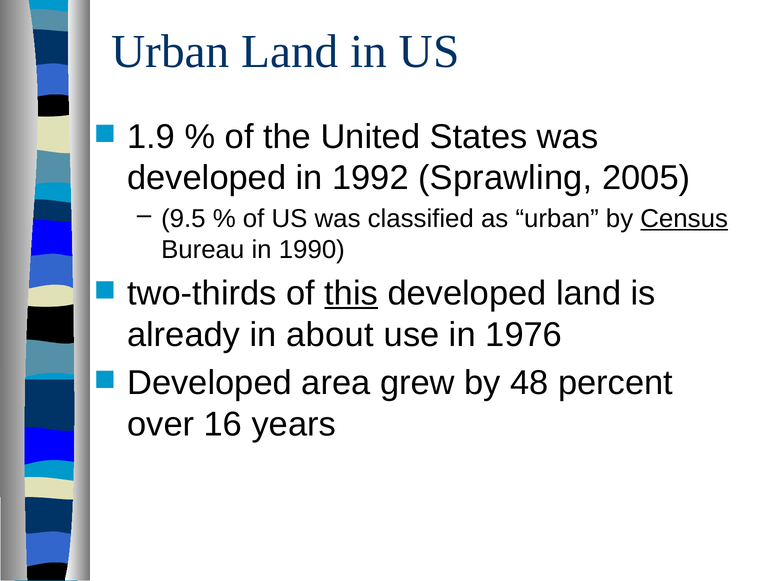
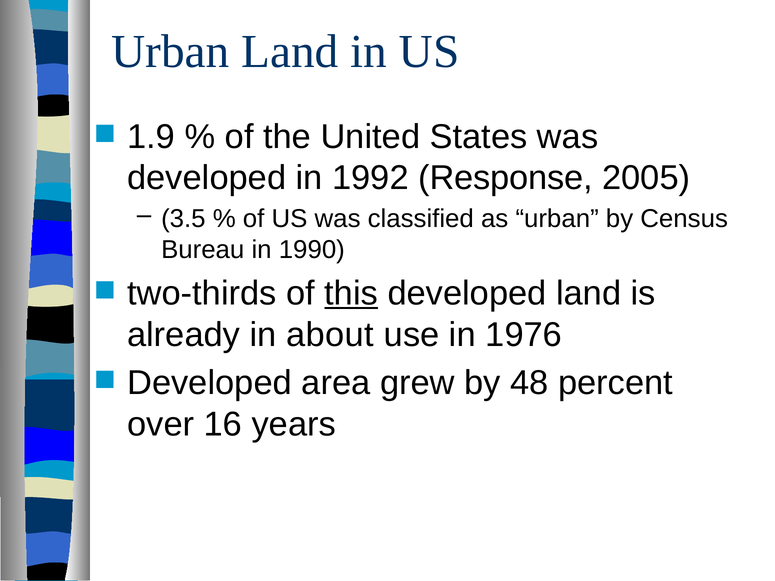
Sprawling: Sprawling -> Response (505, 178)
9.5: 9.5 -> 3.5 (183, 219)
Census underline: present -> none (684, 219)
